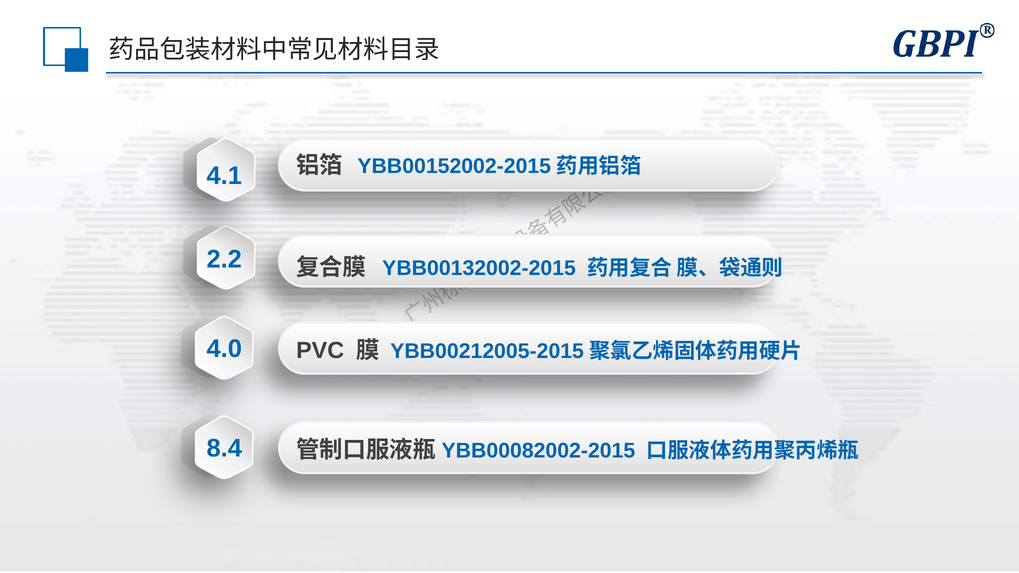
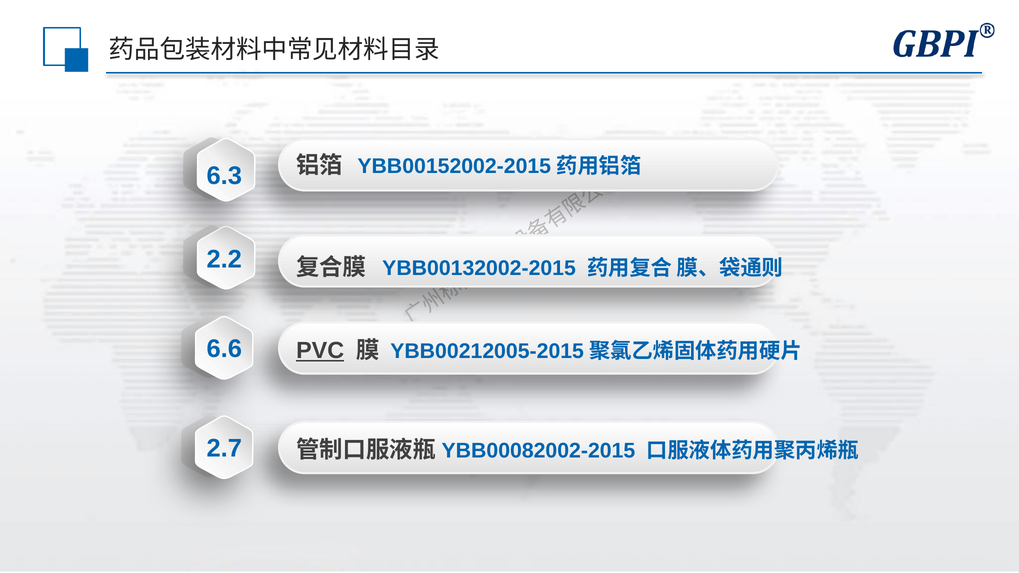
4.1: 4.1 -> 6.3 (224, 176)
4.0: 4.0 -> 6.6 (224, 349)
PVC underline: none -> present (320, 351)
8.4: 8.4 -> 2.7 (224, 449)
